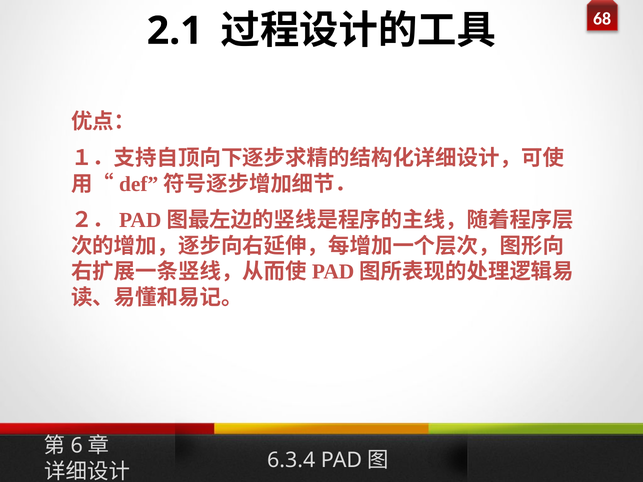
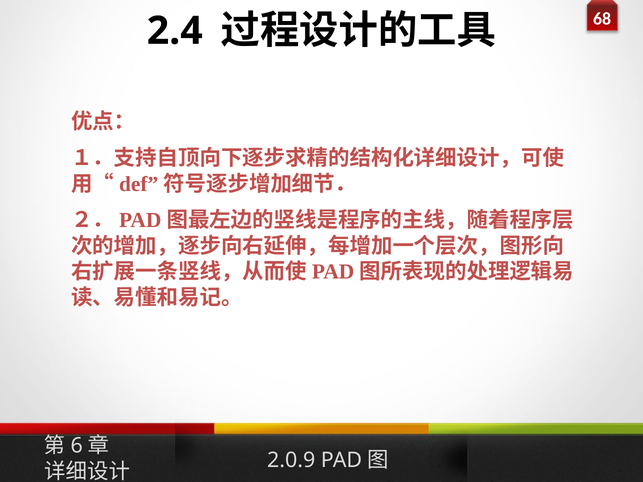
2.1: 2.1 -> 2.4 (175, 31)
6.3.4: 6.3.4 -> 2.0.9 (291, 461)
